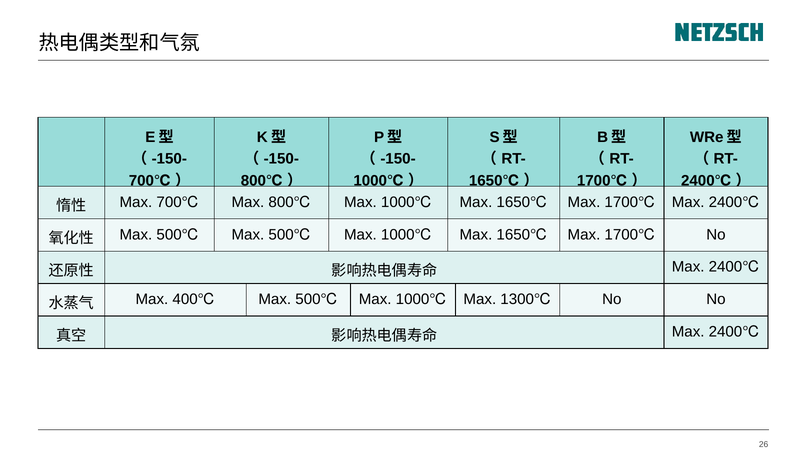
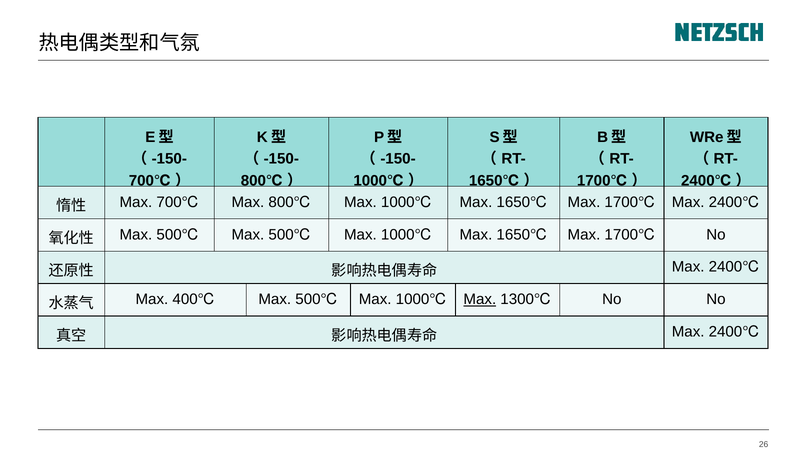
Max underline: none -> present (480, 299)
